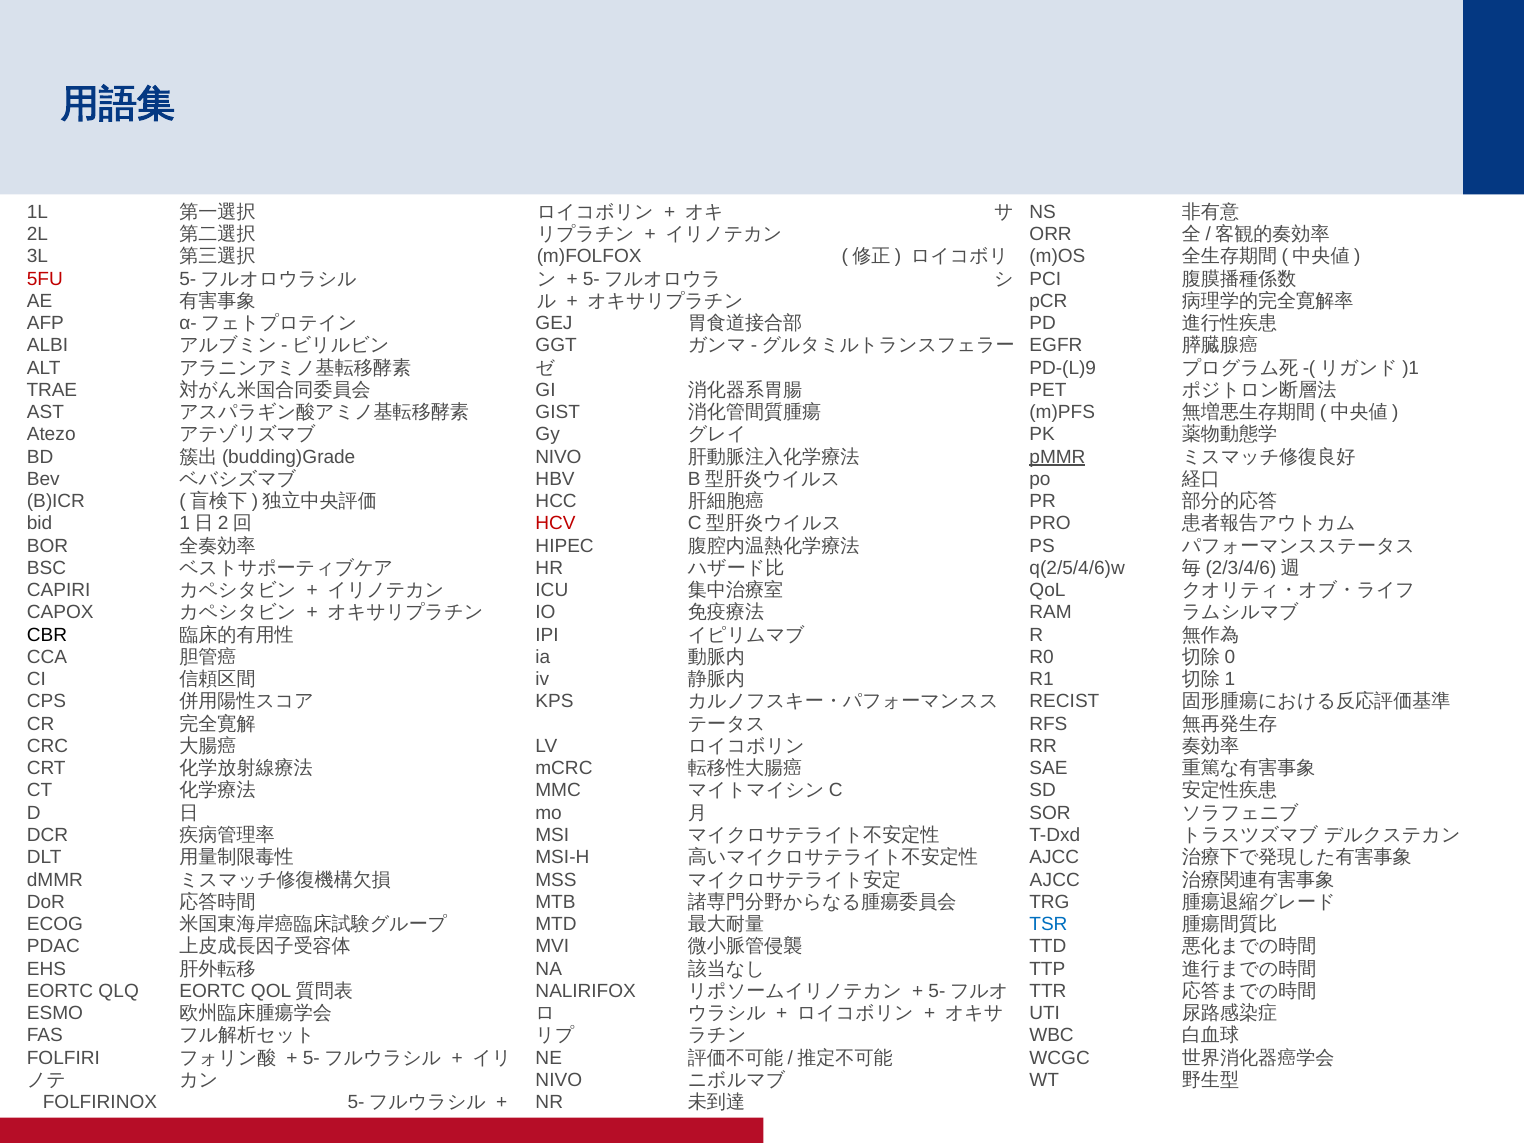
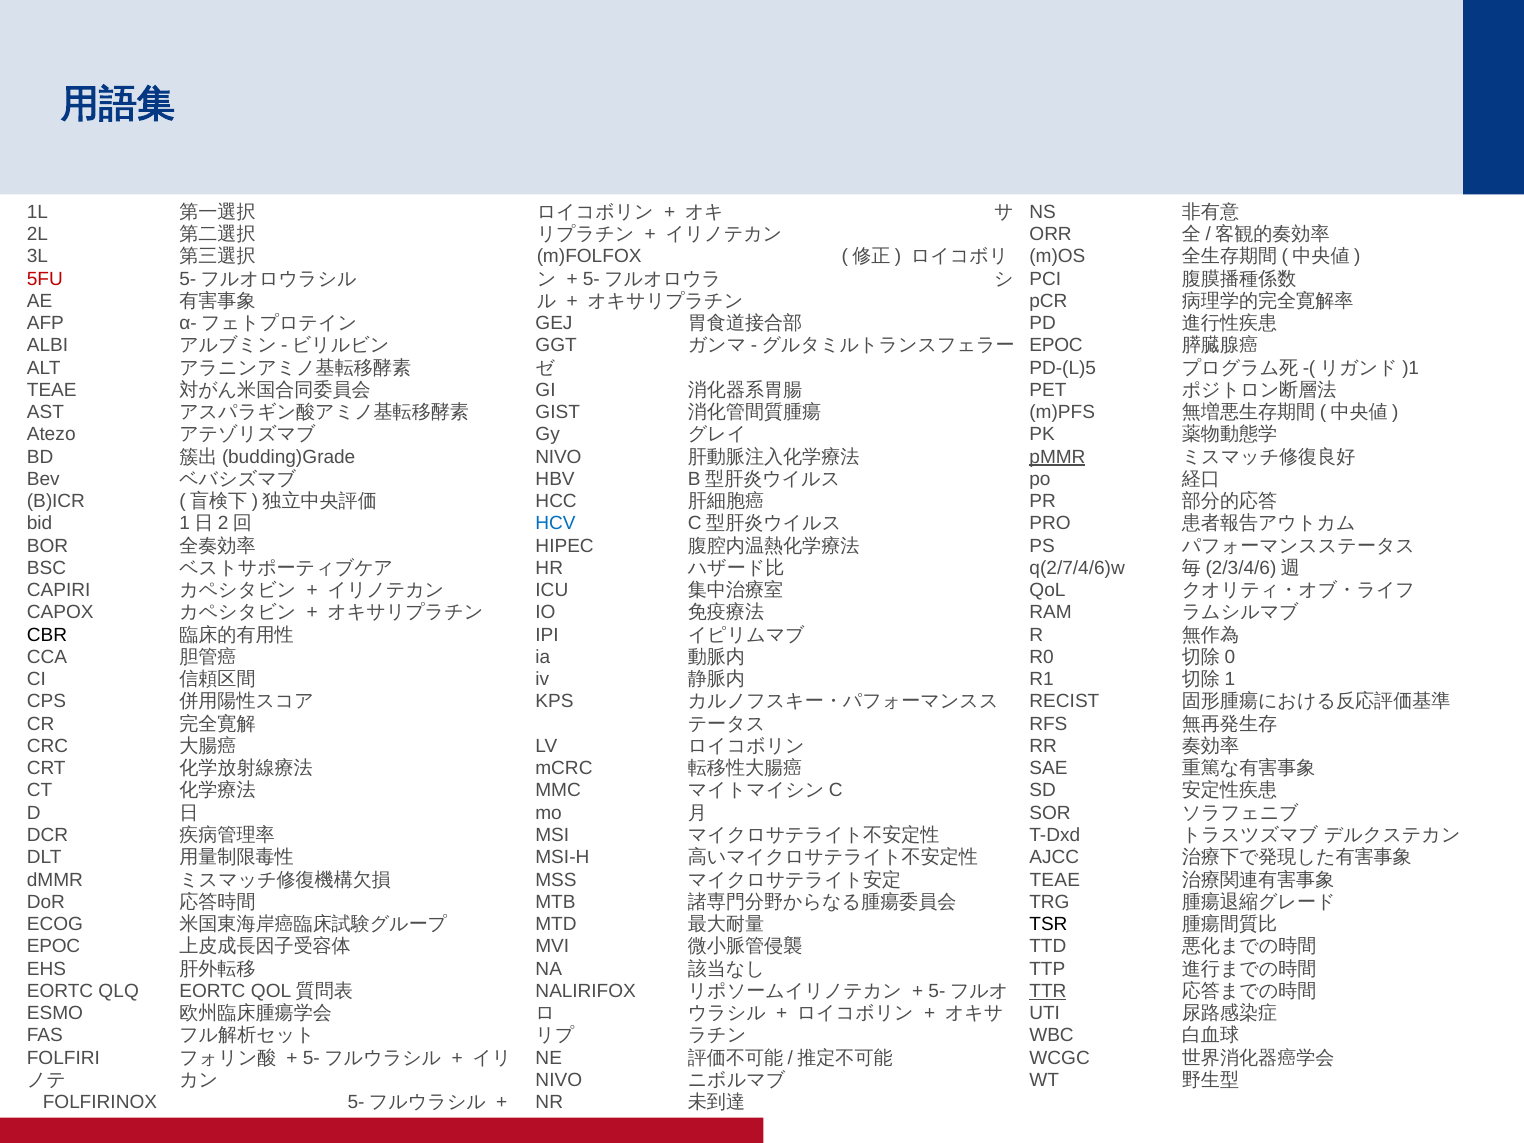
EGFR: EGFR -> EPOC (1056, 345)
PD-(L)9: PD-(L)9 -> PD-(L)5 (1063, 368)
TRAE: TRAE -> TEAE (52, 390)
HCV colour: red -> blue (556, 524)
q(2/5/4/6)w: q(2/5/4/6)w -> q(2/7/4/6)w (1077, 568)
AJCC: AJCC -> TEAE (1055, 880)
TSR colour: blue -> black (1048, 924)
PDAC: PDAC -> EPOC (53, 947)
TTR underline: none -> present (1048, 991)
